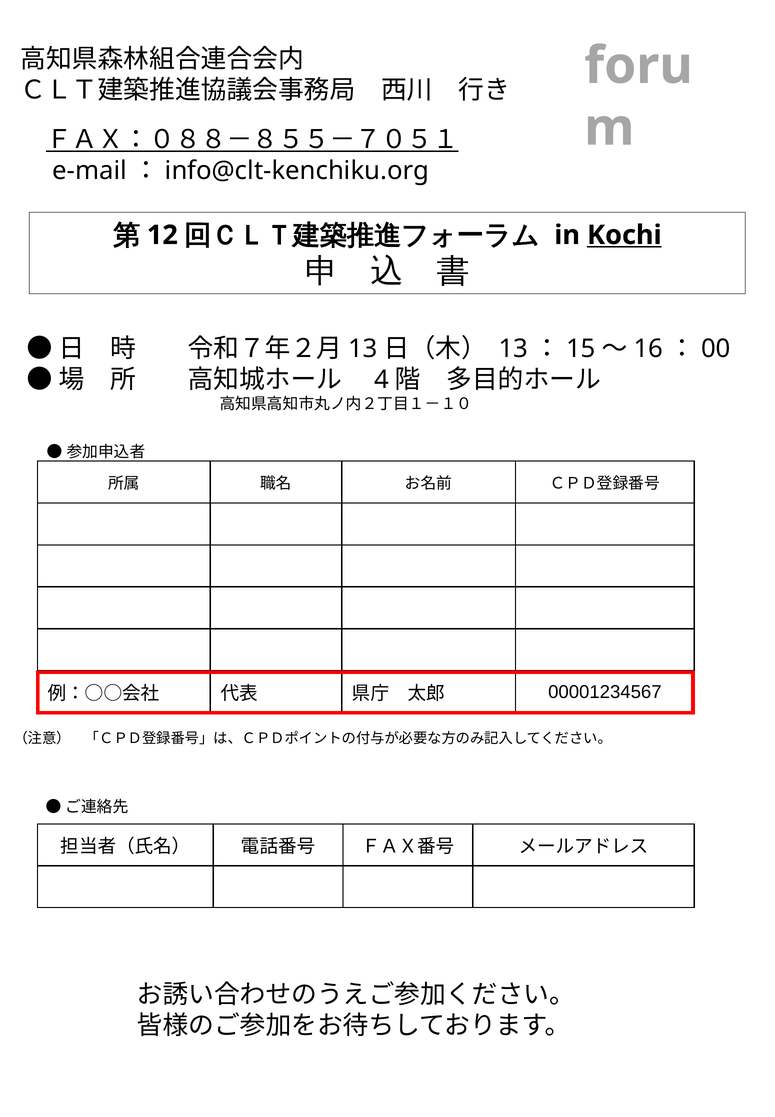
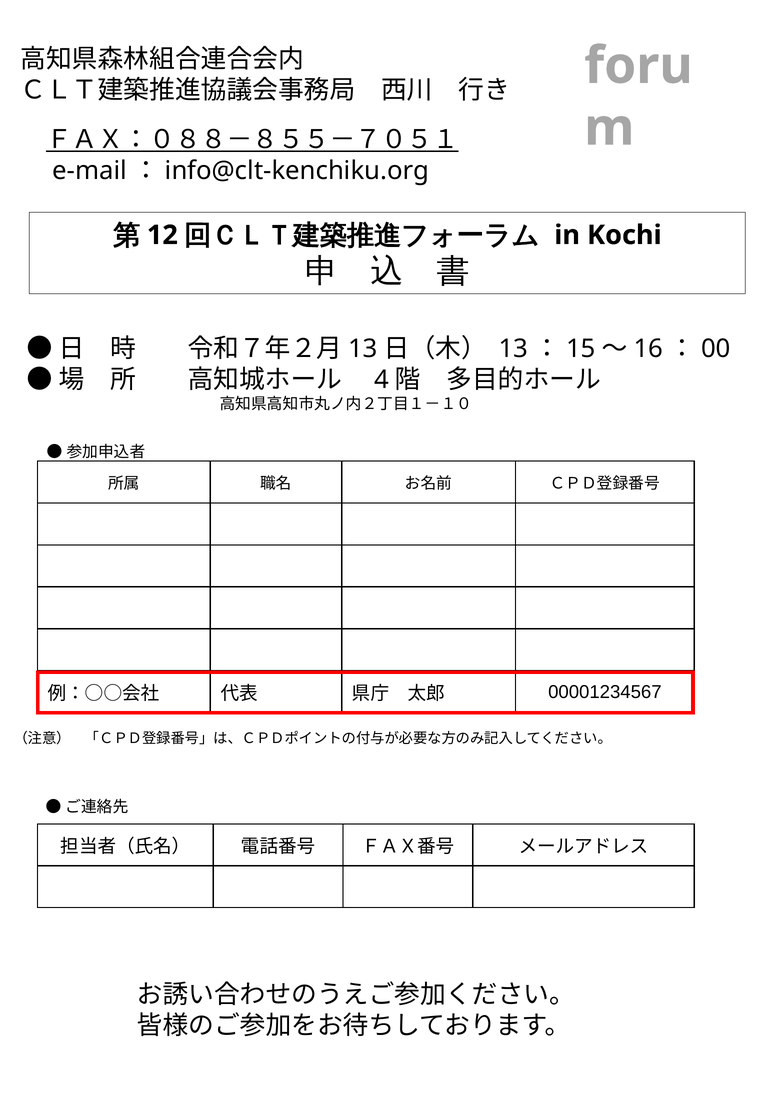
Kochi underline: present -> none (624, 235)
